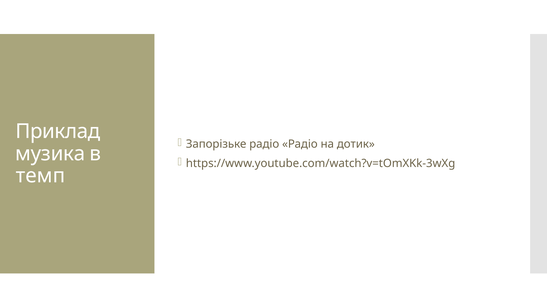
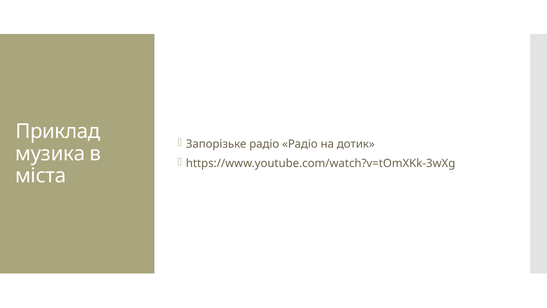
темп: темп -> міста (41, 176)
